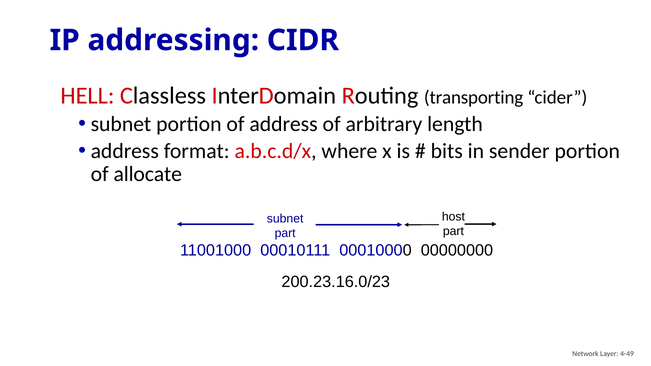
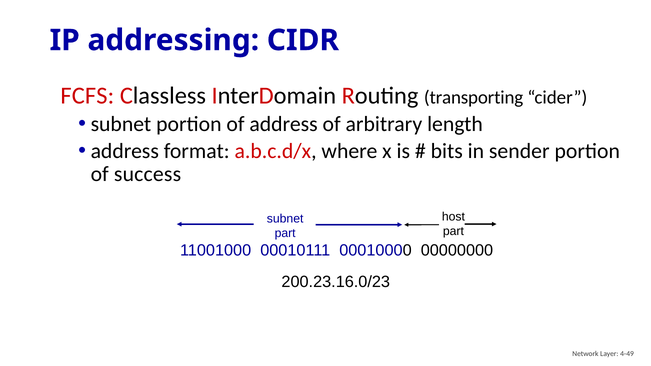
HELL: HELL -> FCFS (87, 96)
allocate: allocate -> success (148, 174)
